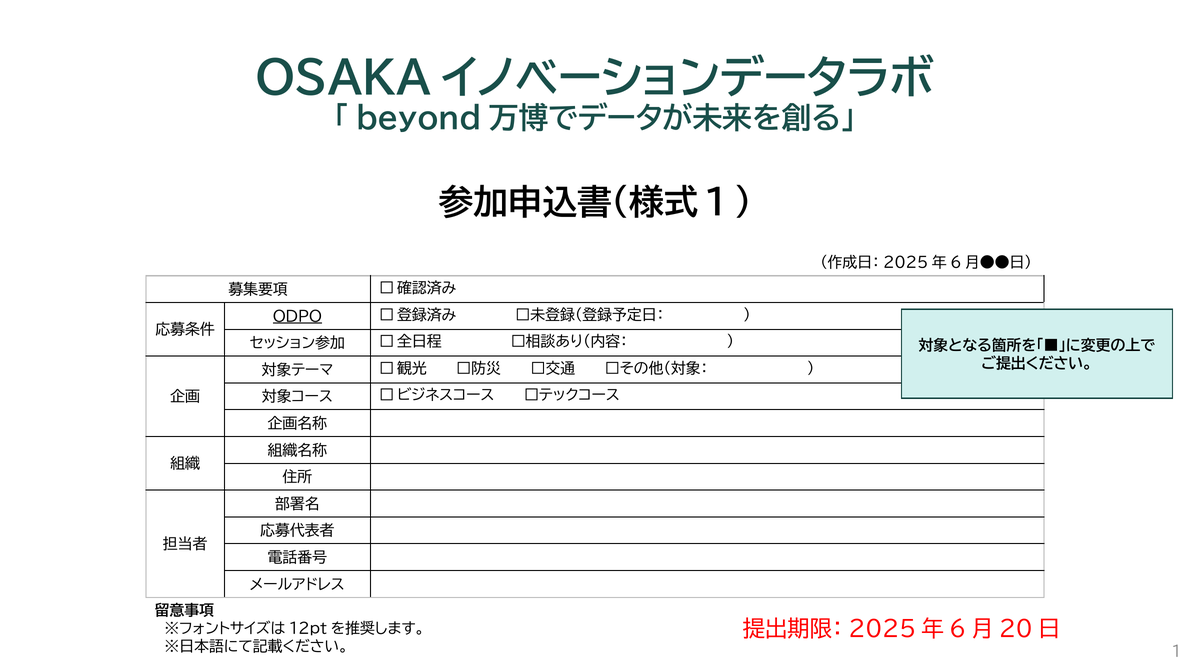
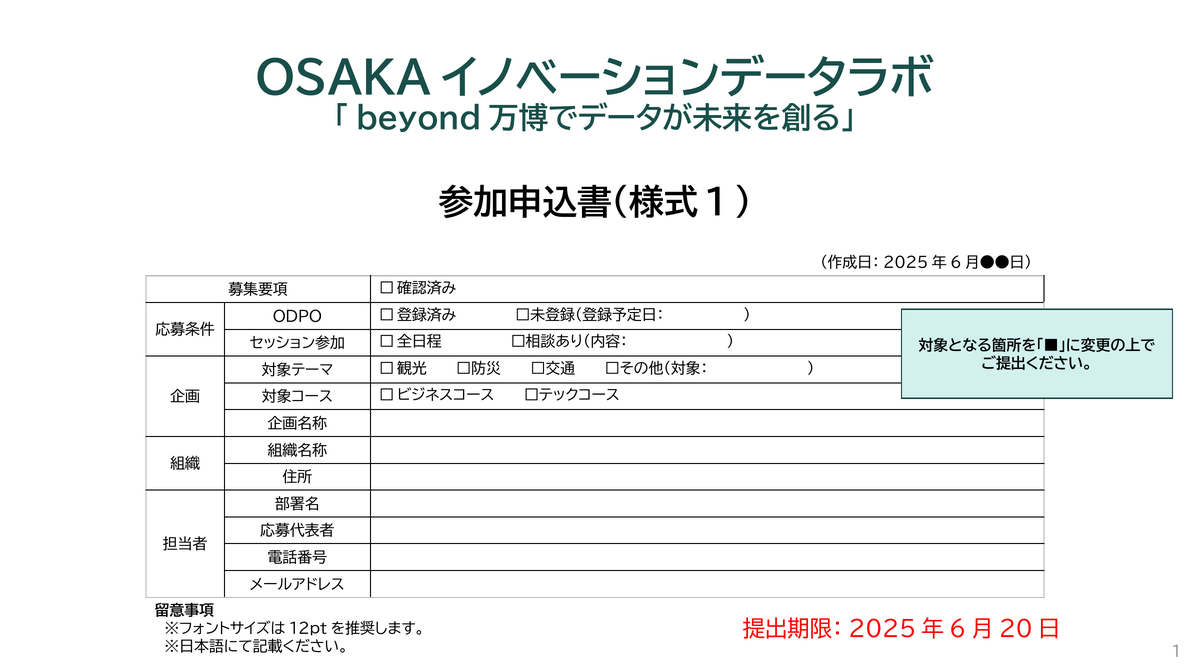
ODPO underline: present -> none (297, 317)
